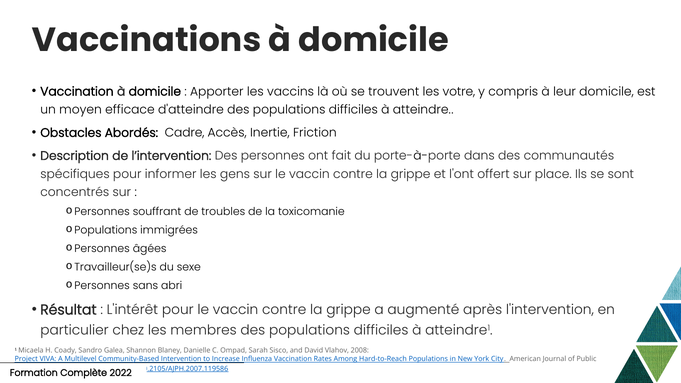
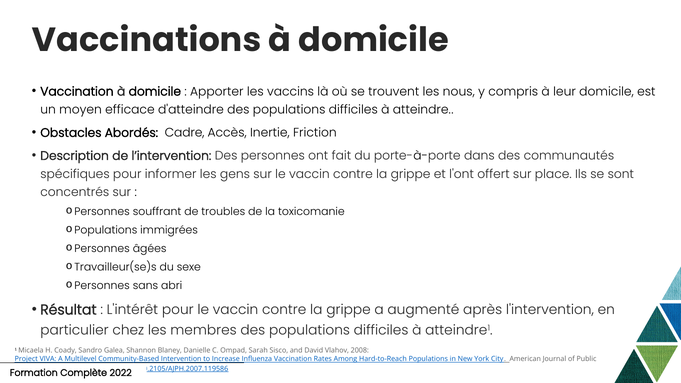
votre: votre -> nous (459, 92)
